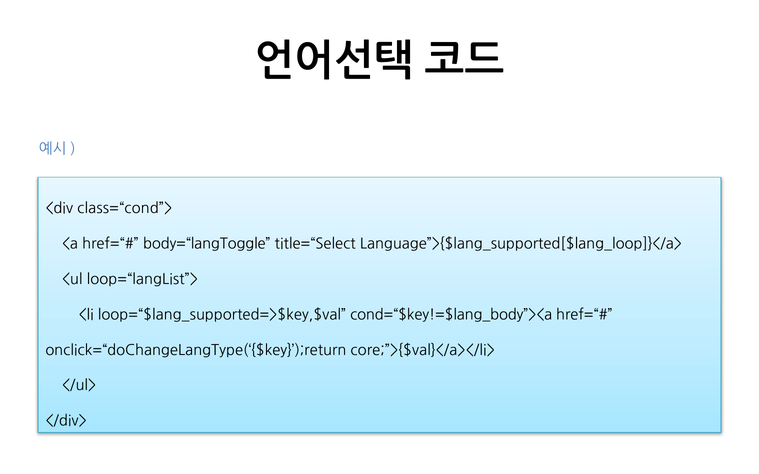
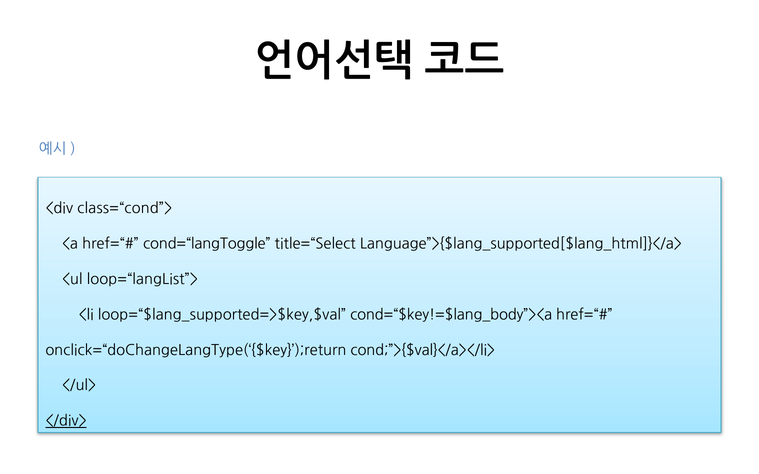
body=“langToggle: body=“langToggle -> cond=“langToggle (207, 244)
Language”>{$lang_supported[$lang_loop]}</a>: Language”>{$lang_supported[$lang_loop]}</a> -> Language”>{$lang_supported[$lang_html]}</a> (521, 244)
core;”>{$val}</a></li>: core;”>{$val}</a></li> -> cond;”>{$val}</a></li> (423, 350)
</div> underline: none -> present (66, 421)
